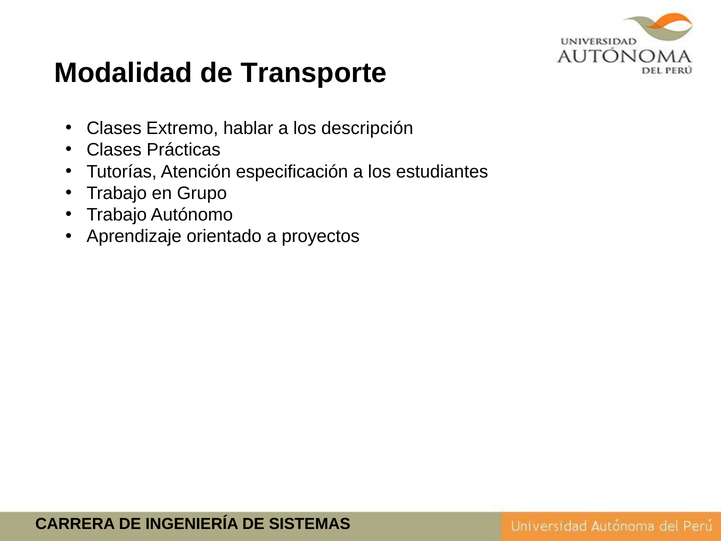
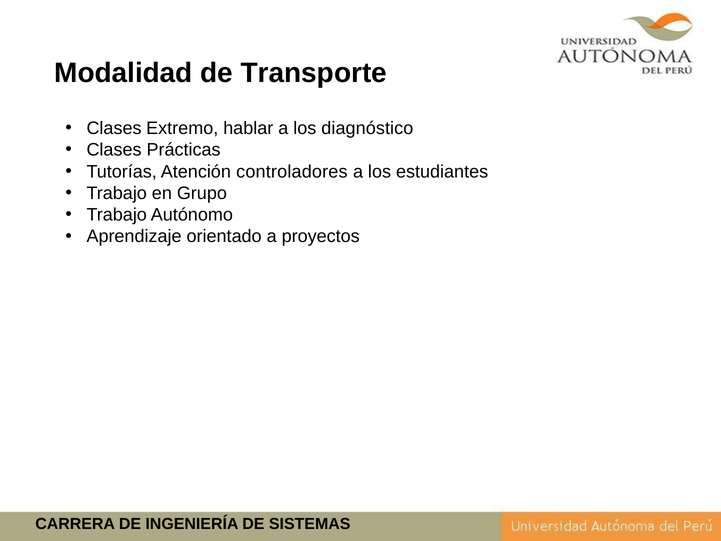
descripción: descripción -> diagnóstico (367, 128)
especificación: especificación -> controladores (292, 172)
